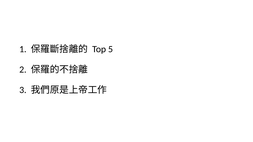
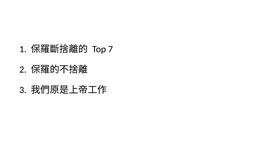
5: 5 -> 7 (111, 49)
